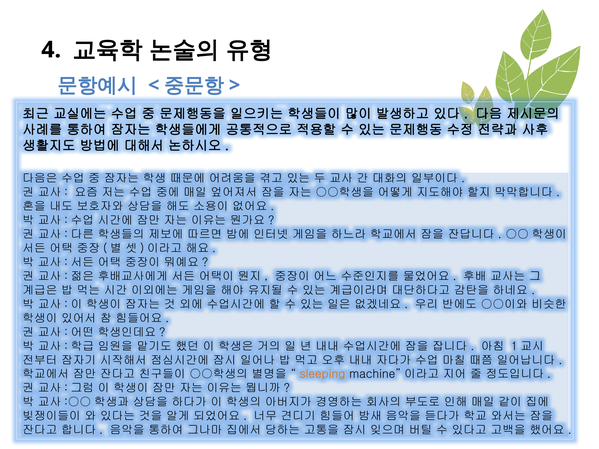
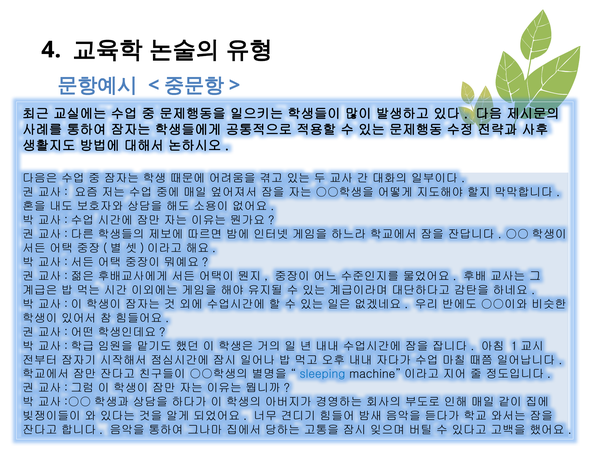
sleeping colour: orange -> blue (322, 374)
